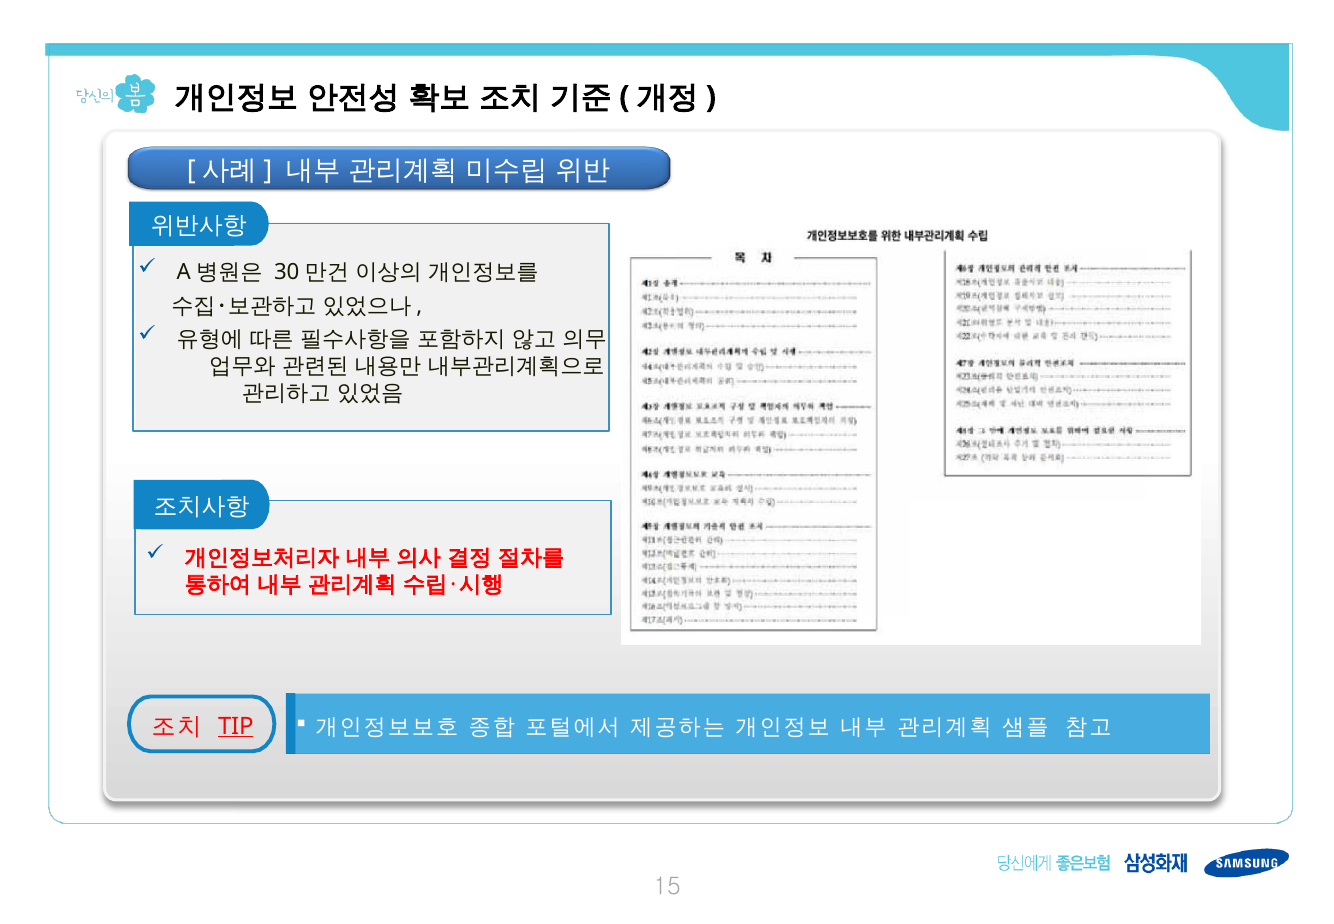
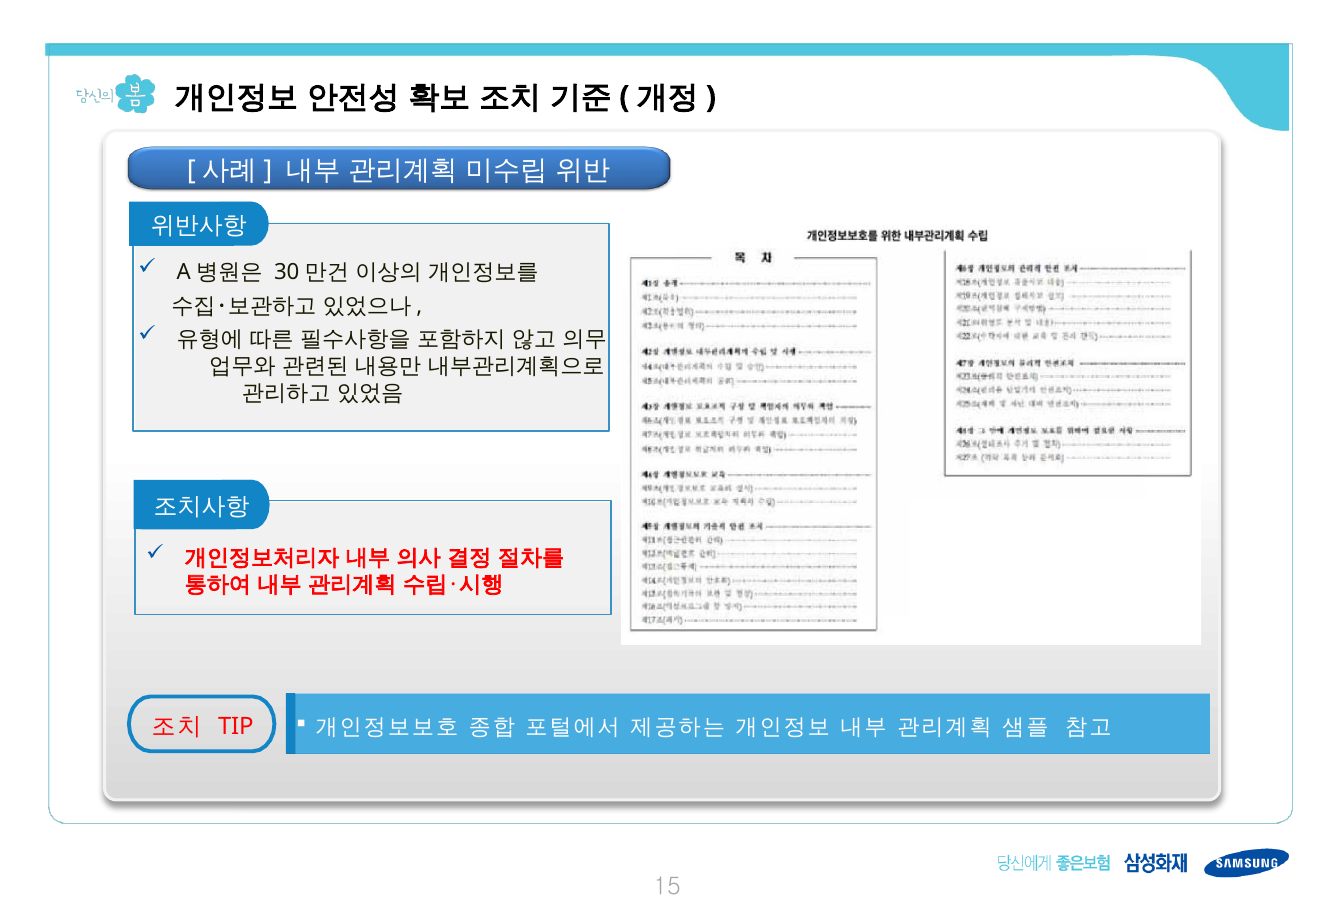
TIP underline: present -> none (236, 726)
